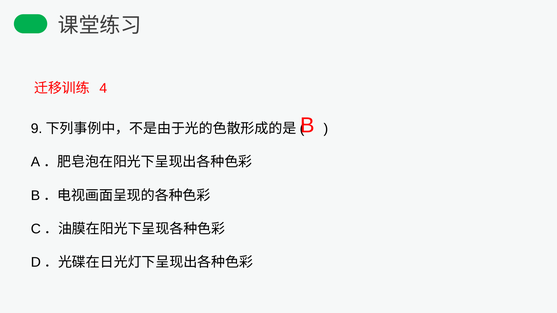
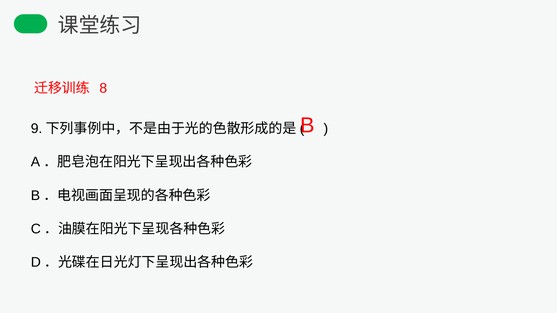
4: 4 -> 8 (103, 88)
